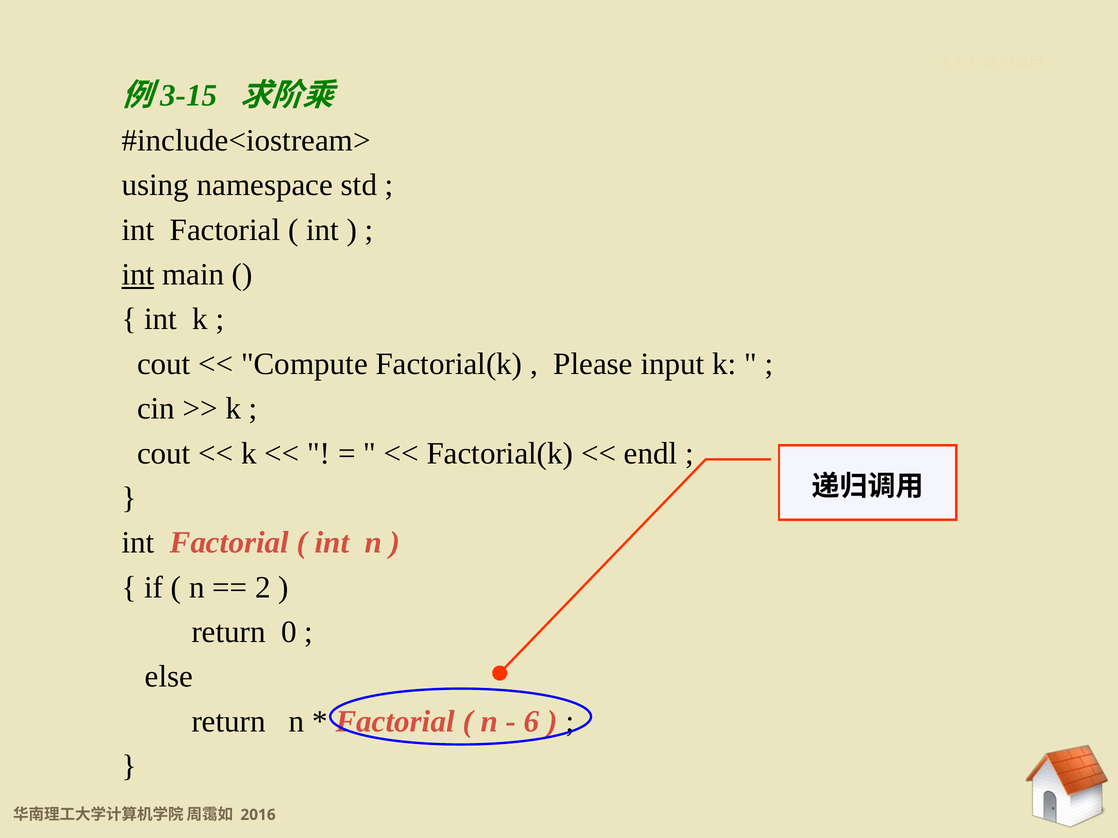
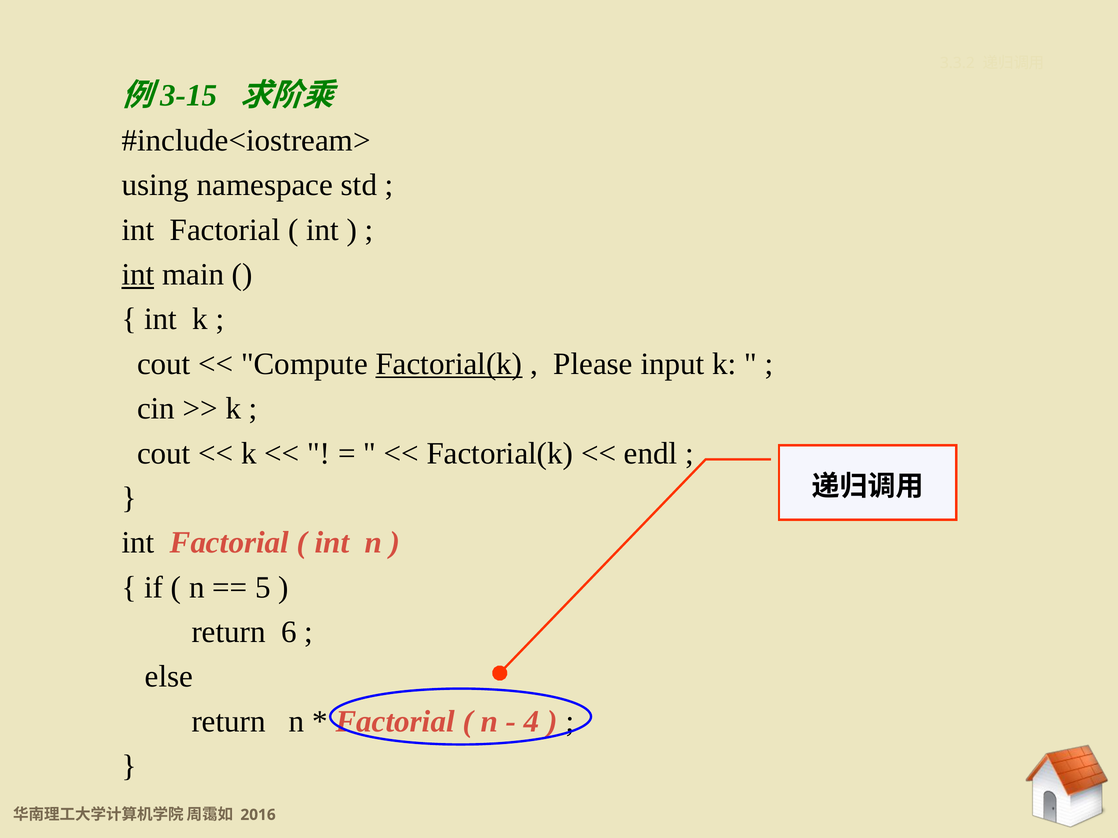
Factorial(k underline: none -> present (449, 364)
2: 2 -> 5 (263, 588)
0: 0 -> 6 (289, 632)
6: 6 -> 4 (532, 722)
